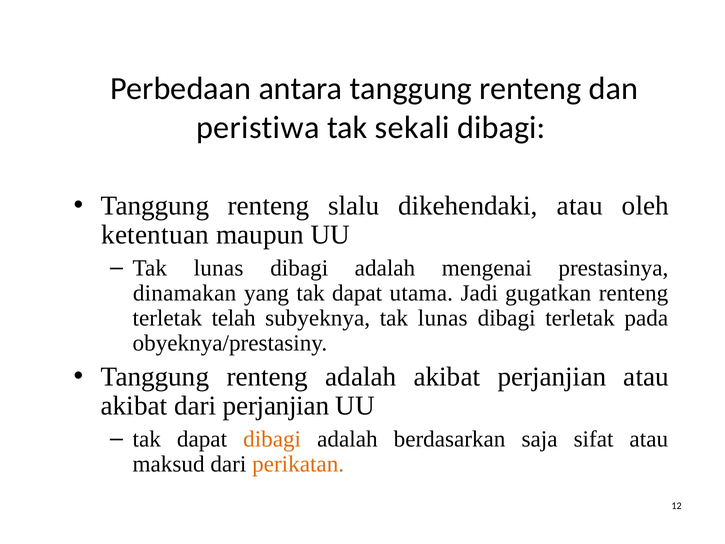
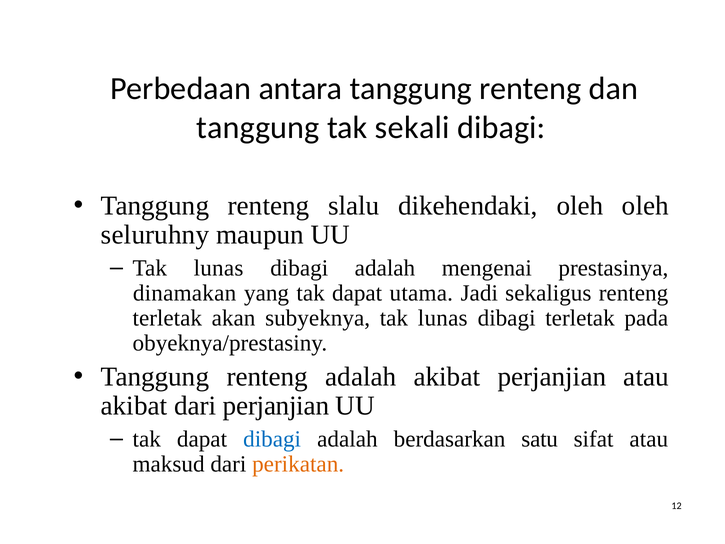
peristiwa: peristiwa -> tanggung (258, 127)
dikehendaki atau: atau -> oleh (580, 205)
ketentuan: ketentuan -> seluruhny (155, 235)
gugatkan: gugatkan -> sekaligus (548, 293)
telah: telah -> akan (234, 318)
dibagi colour: orange -> blue (272, 439)
saja: saja -> satu (540, 439)
